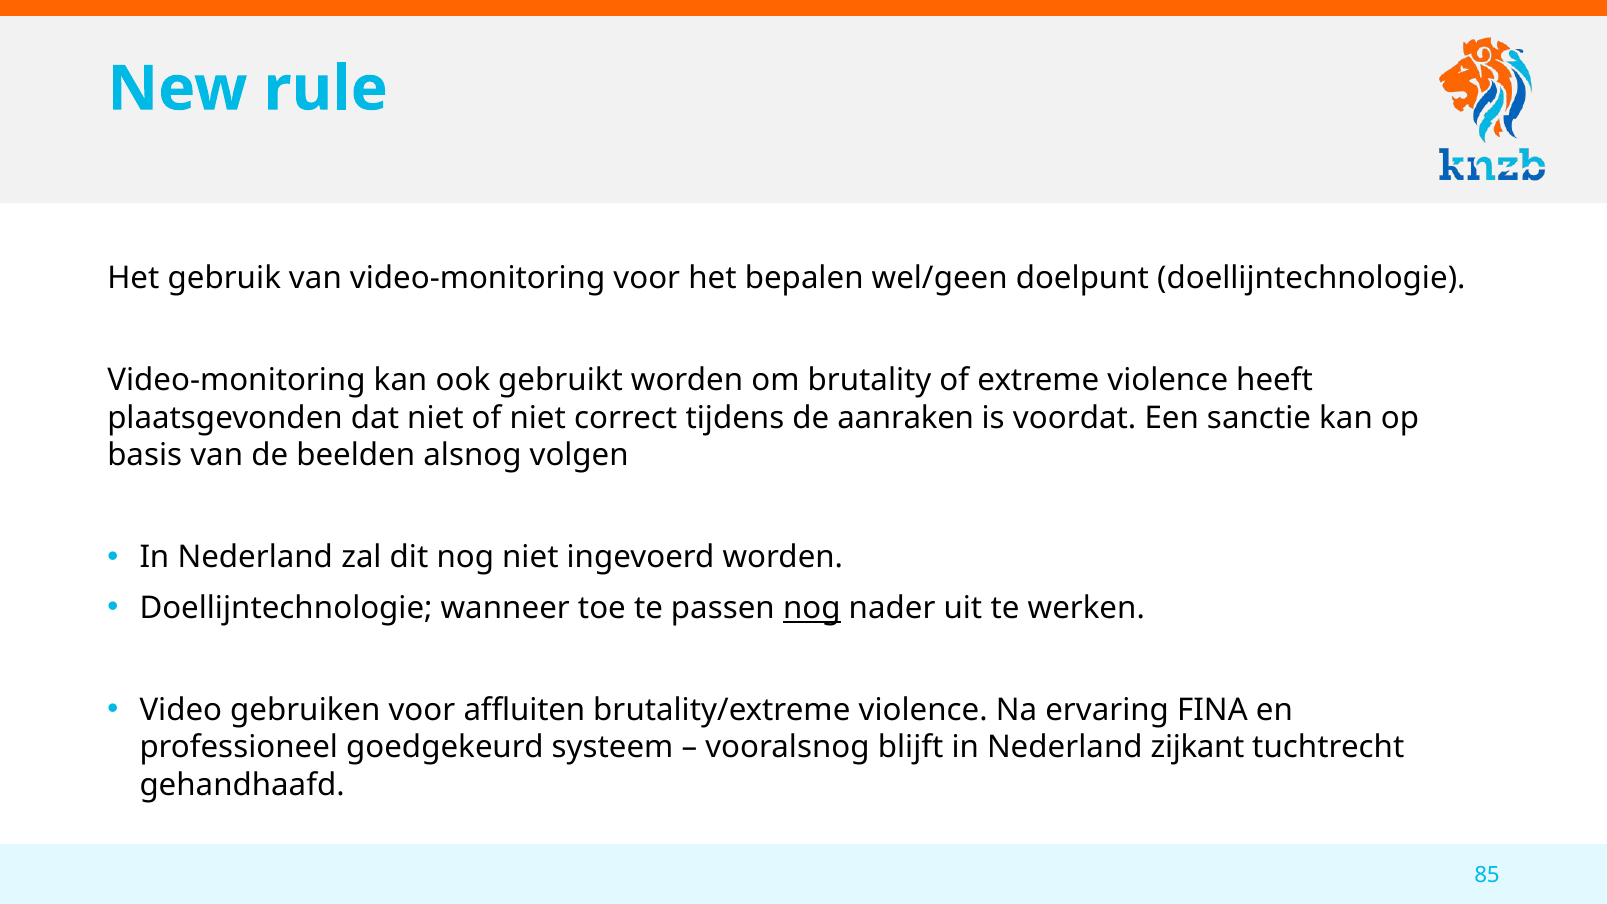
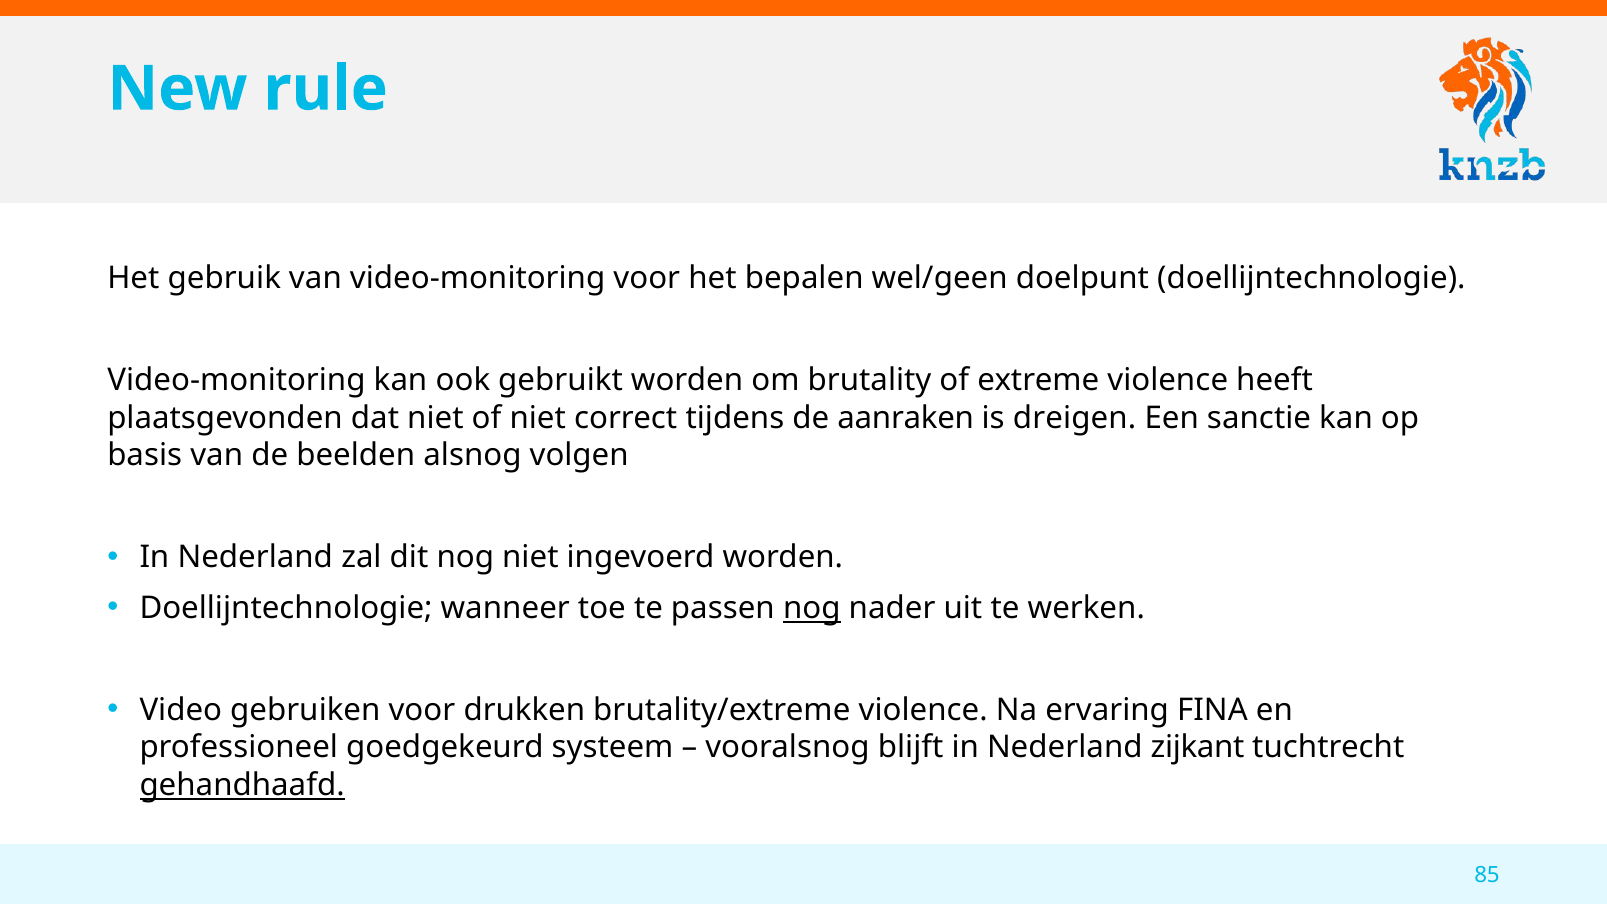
voordat: voordat -> dreigen (1075, 418)
affluiten: affluiten -> drukken (524, 710)
gehandhaafd underline: none -> present (242, 785)
